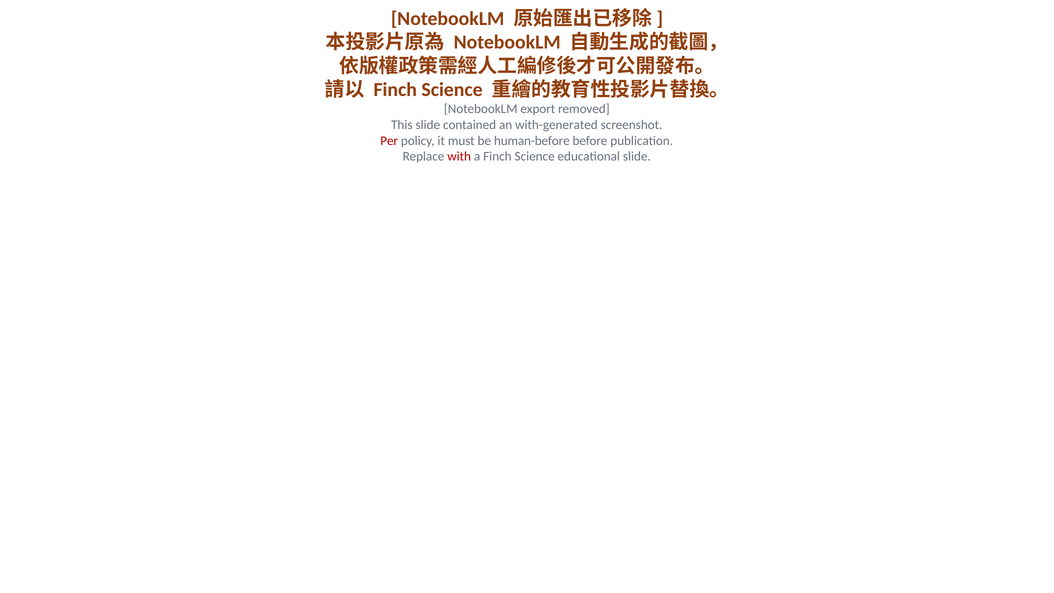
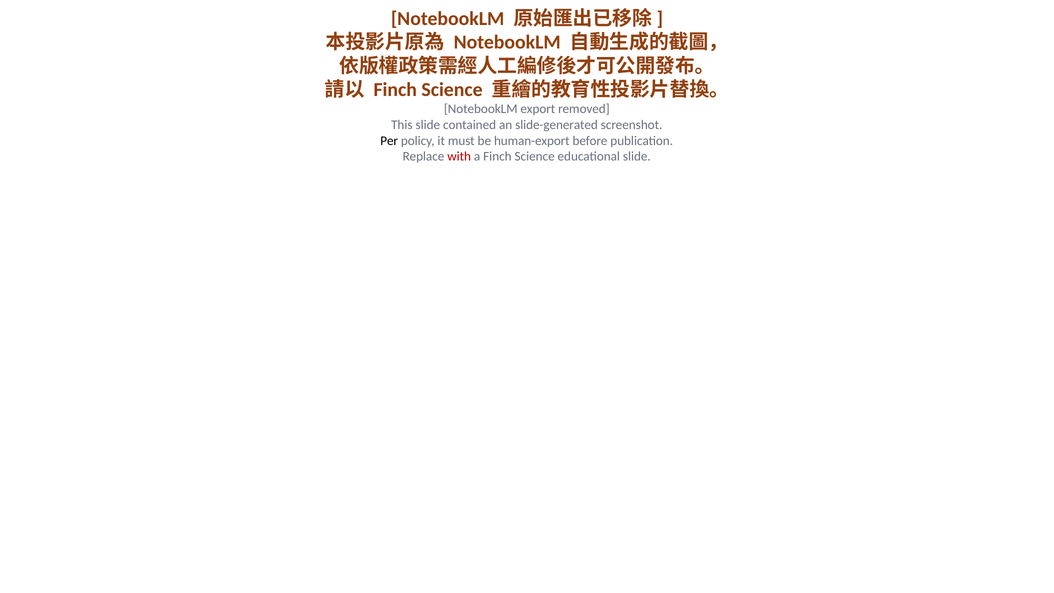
with-generated: with-generated -> slide-generated (557, 125)
Per colour: red -> black (389, 141)
human-before: human-before -> human-export (532, 141)
